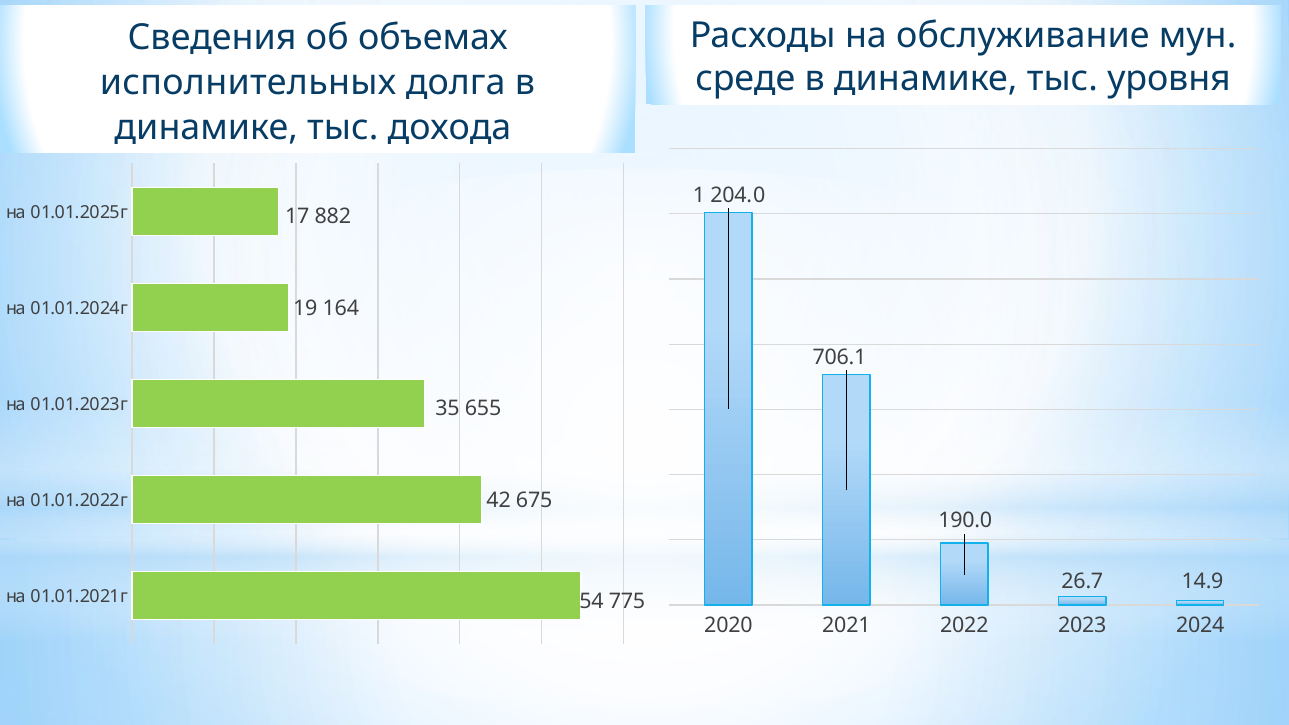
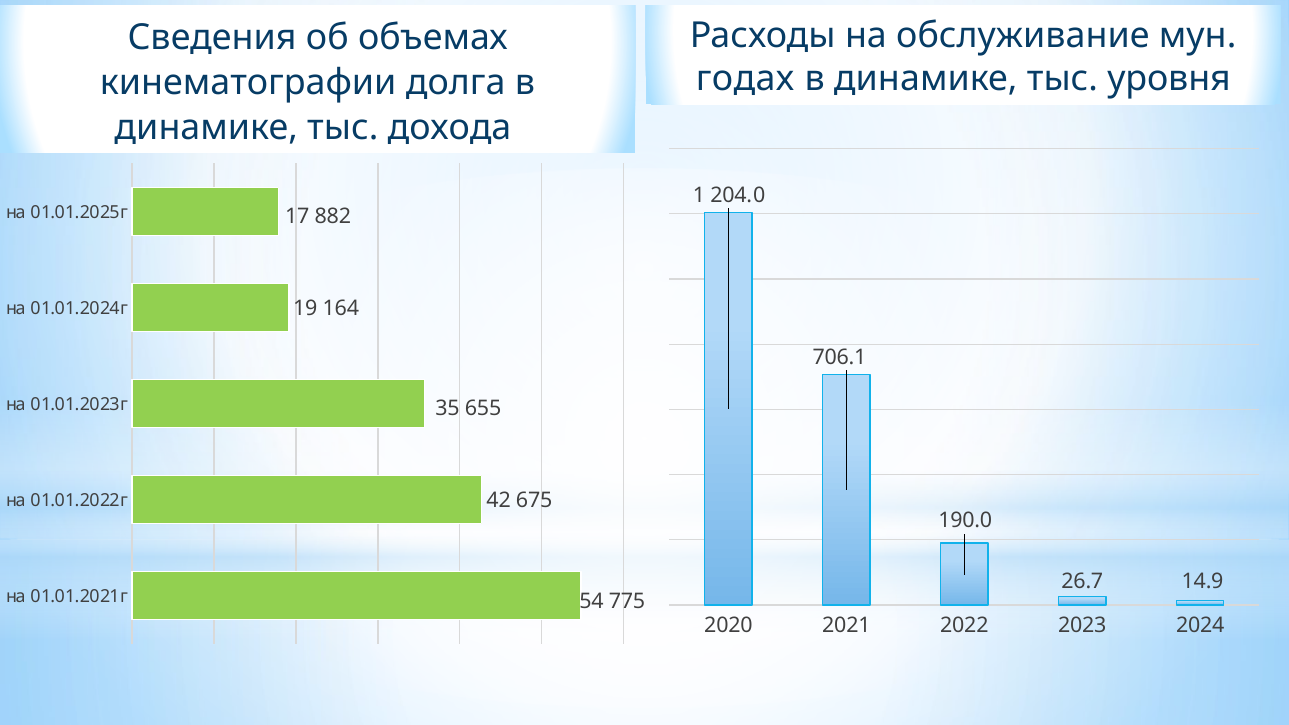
среде: среде -> годах (745, 79)
исполнительных: исполнительных -> кинематографии (248, 83)
